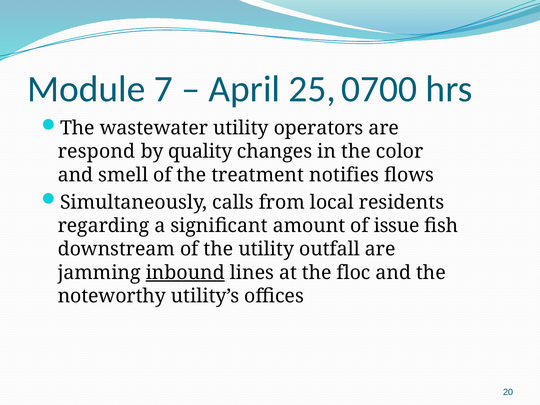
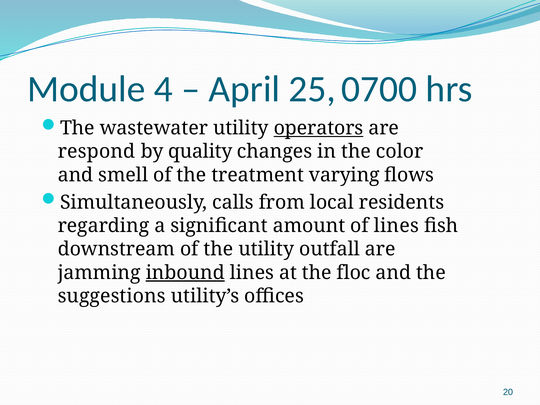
7: 7 -> 4 (163, 89)
operators underline: none -> present (319, 128)
notifies: notifies -> varying (344, 175)
of issue: issue -> lines (396, 226)
noteworthy: noteworthy -> suggestions (112, 296)
